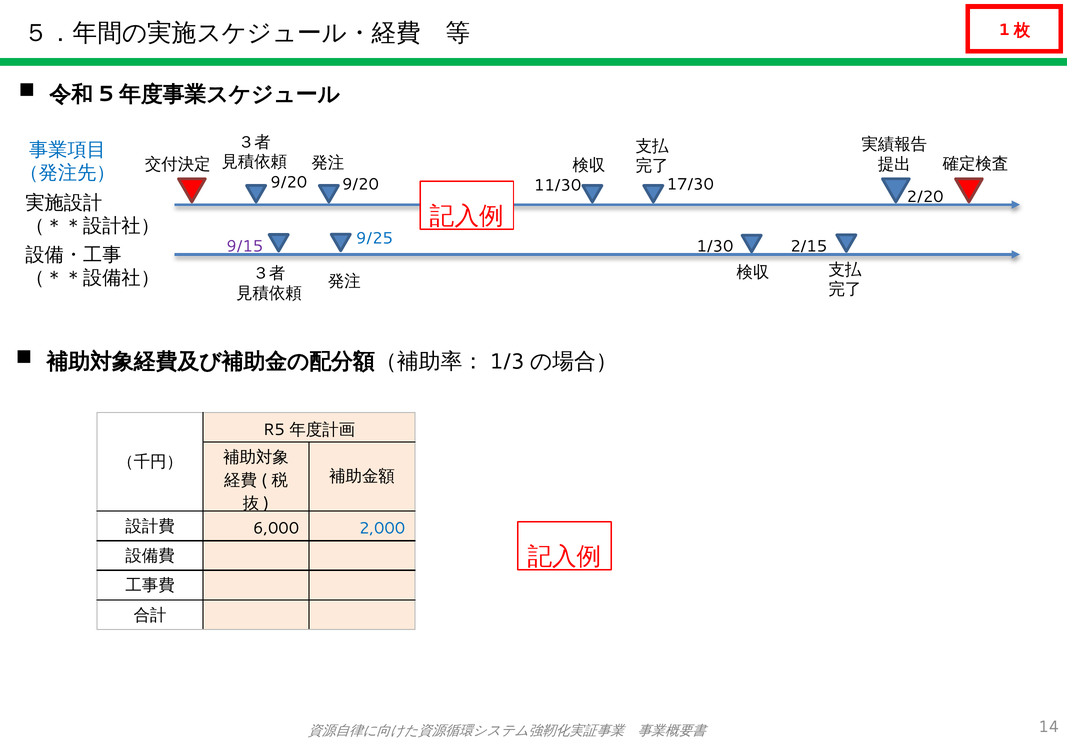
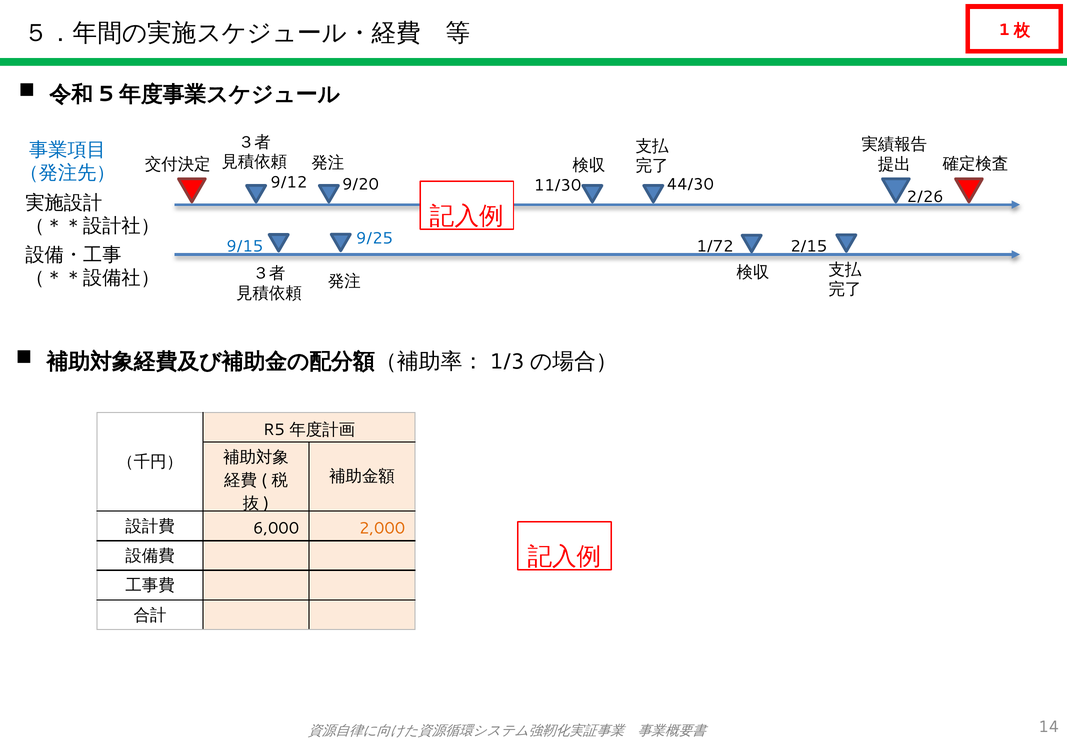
9/20: 9/20 -> 9/12 (289, 182)
17/30: 17/30 -> 44/30 (690, 184)
2/20: 2/20 -> 2/26 (925, 197)
1/30: 1/30 -> 1/72 (715, 246)
9/15 colour: purple -> blue (245, 246)
2,000 colour: blue -> orange (382, 528)
